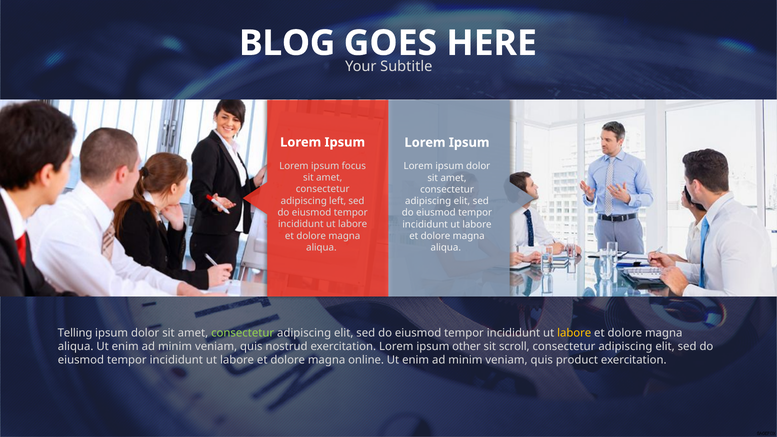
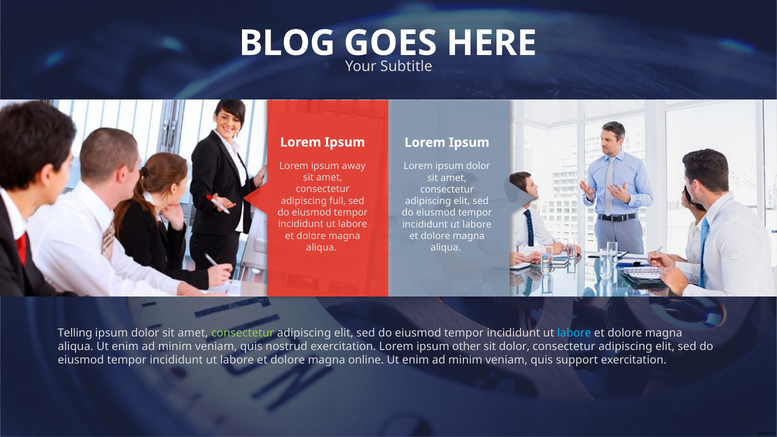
focus: focus -> away (354, 166)
left: left -> full (338, 201)
labore colour: yellow -> light blue (574, 333)
sit scroll: scroll -> dolor (514, 347)
product: product -> support (577, 360)
